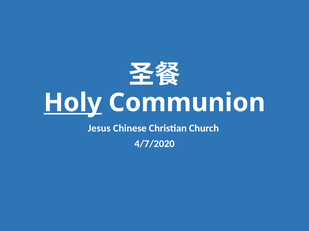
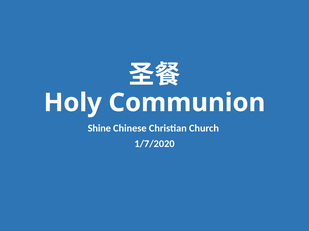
Holy underline: present -> none (73, 103)
Jesus: Jesus -> Shine (99, 129)
4/7/2020: 4/7/2020 -> 1/7/2020 (154, 144)
